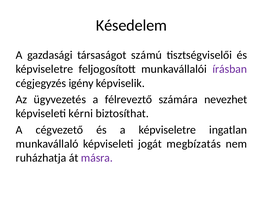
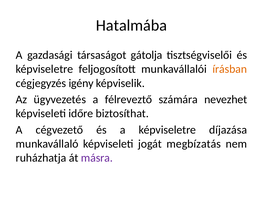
Késedelem: Késedelem -> Hatalmába (131, 25)
számú: számú -> gátolja (147, 55)
írásban colour: purple -> orange (230, 69)
kérni: kérni -> időre (81, 114)
ingatlan: ingatlan -> díjazása (228, 130)
